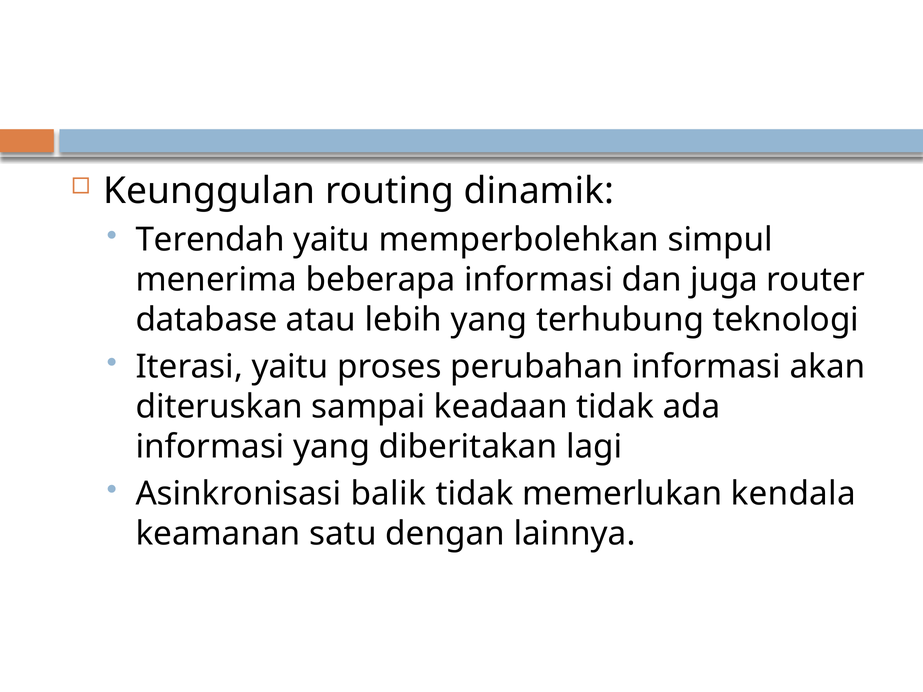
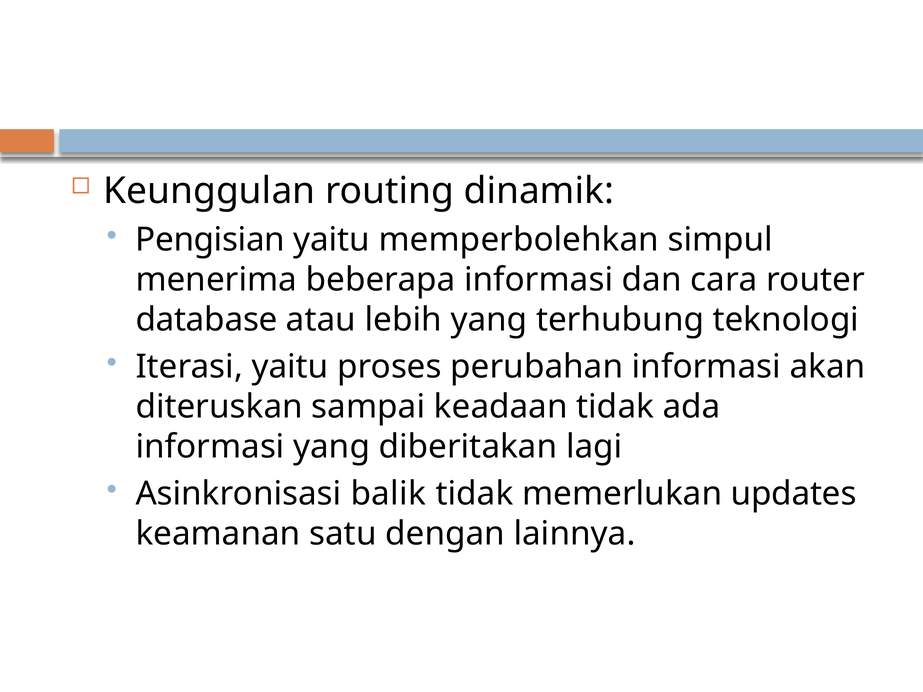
Terendah: Terendah -> Pengisian (210, 240)
juga: juga -> cara (724, 280)
kendala: kendala -> updates (794, 494)
